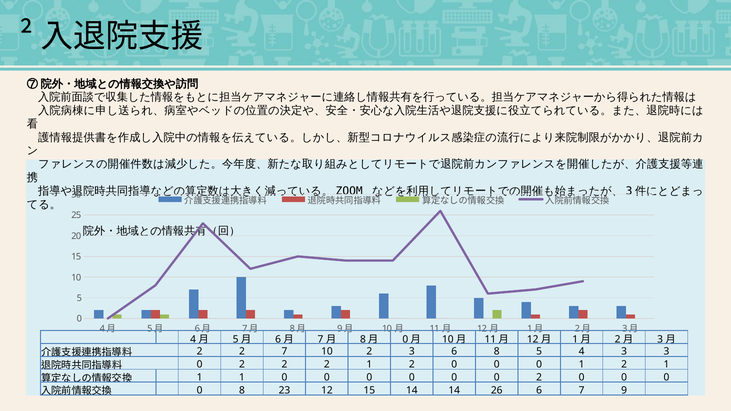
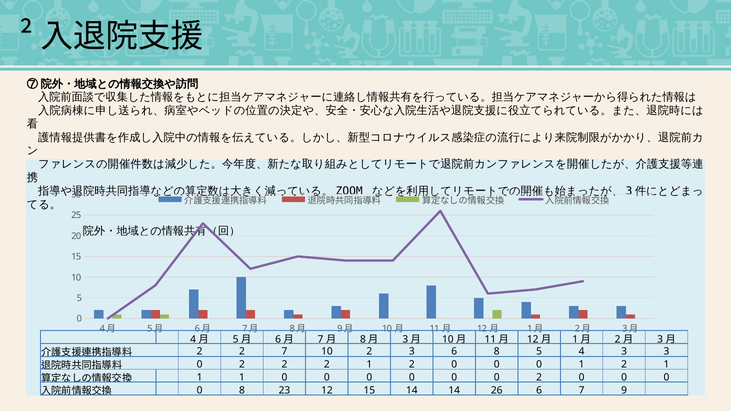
0: 0 -> 3 (405, 340)
